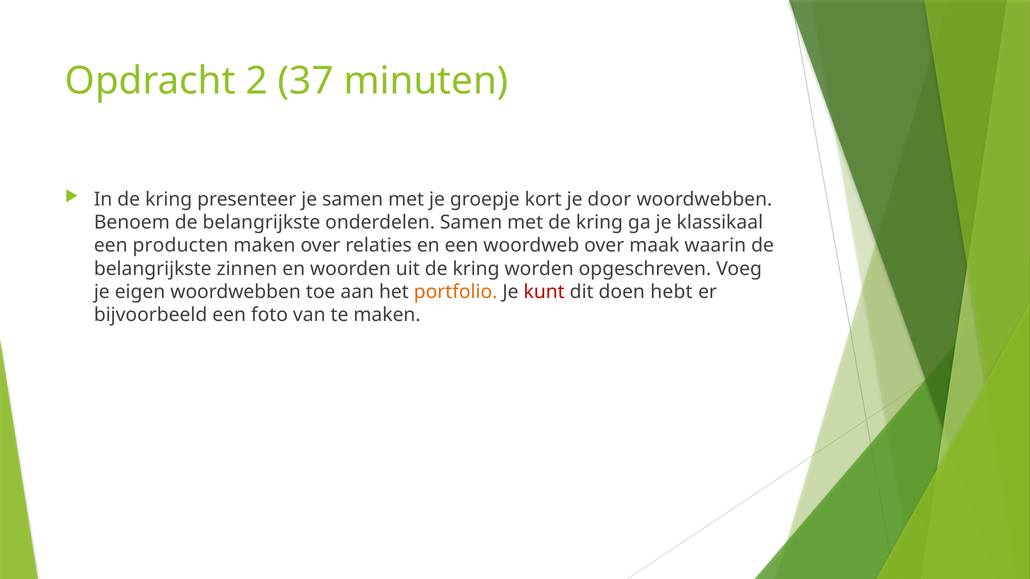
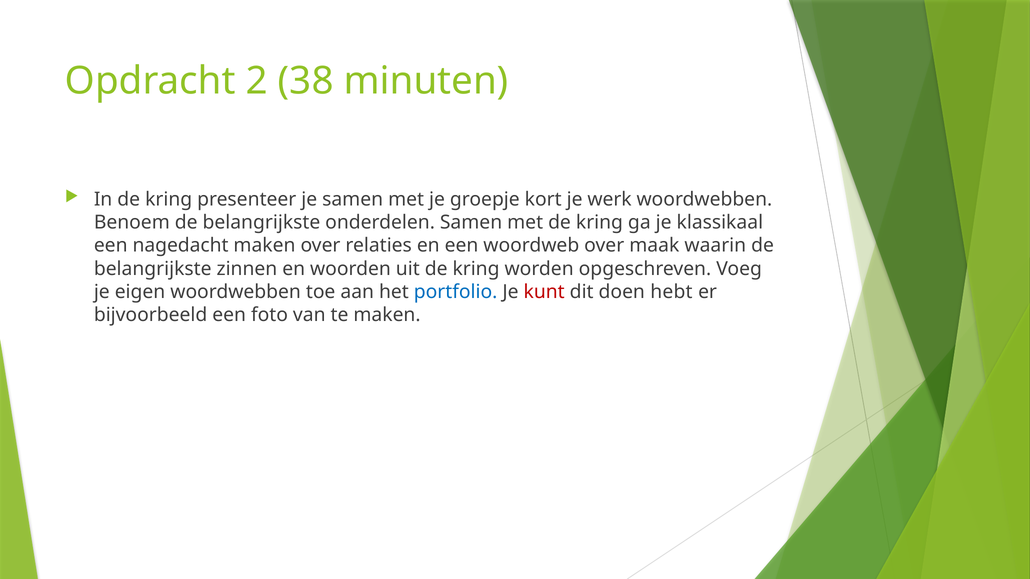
37: 37 -> 38 (306, 81)
door: door -> werk (610, 199)
producten: producten -> nagedacht (181, 246)
portfolio colour: orange -> blue (456, 292)
